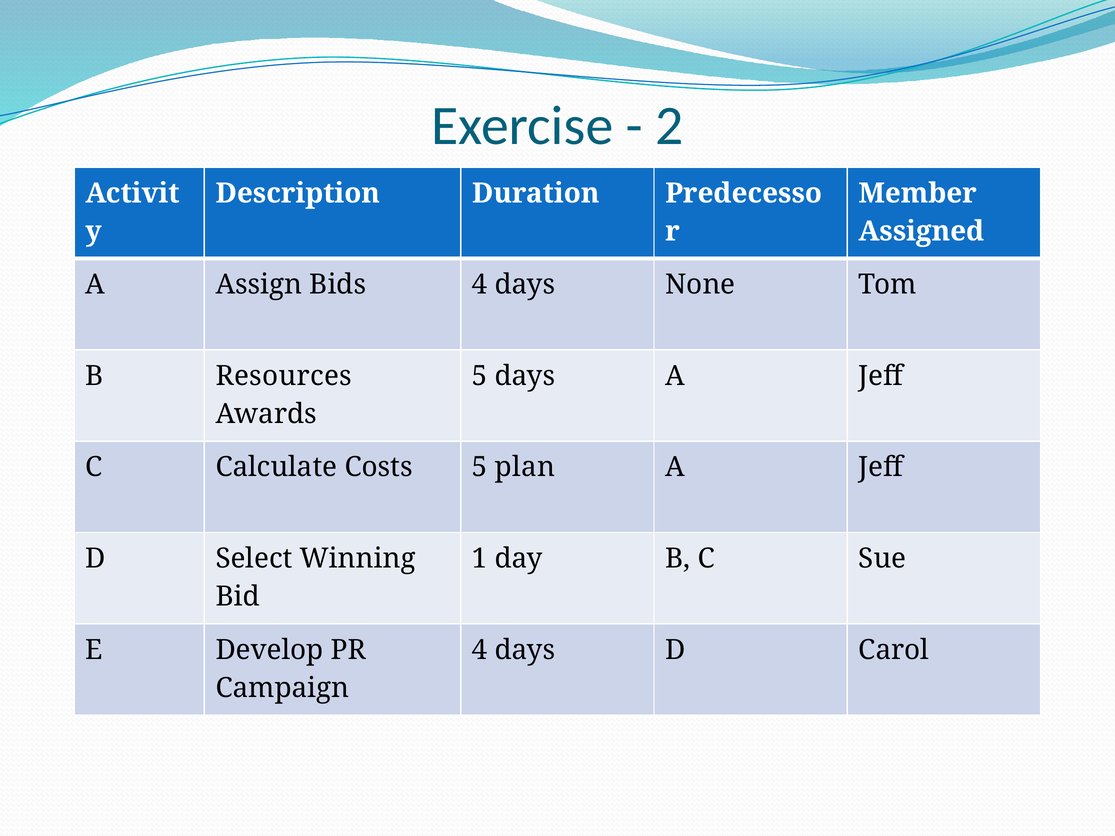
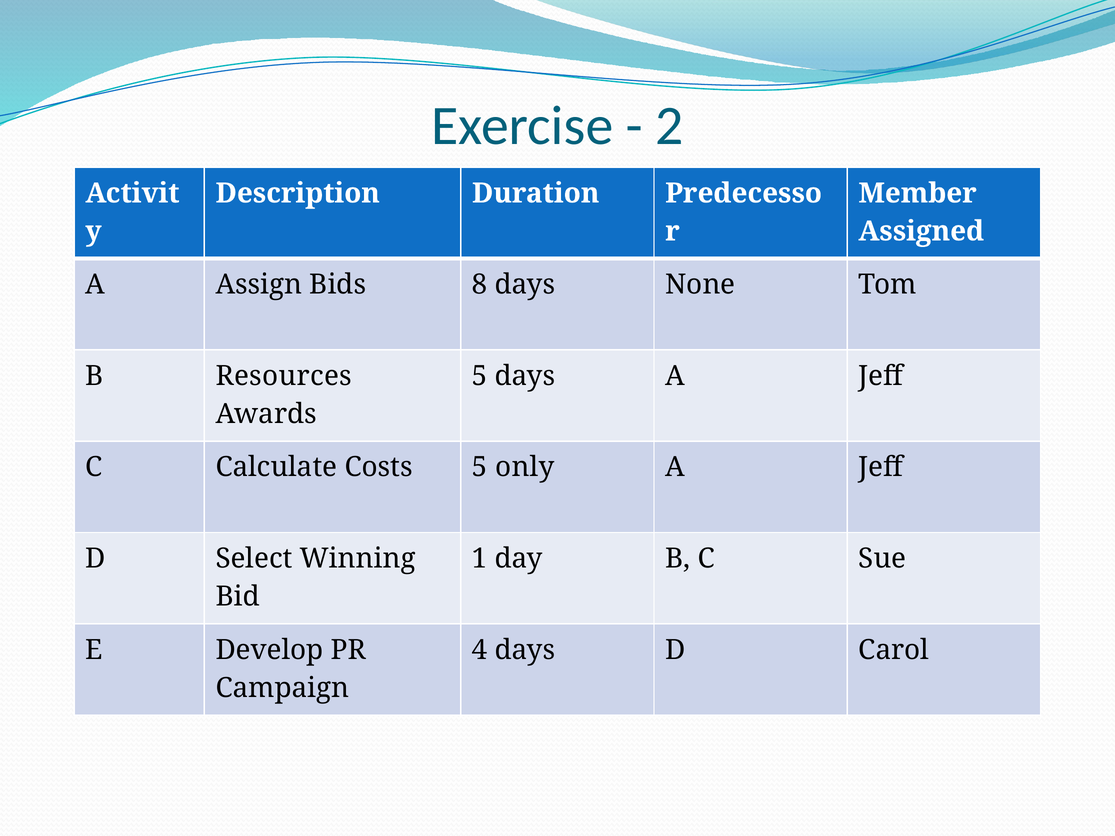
Bids 4: 4 -> 8 (480, 285)
plan: plan -> only (525, 467)
